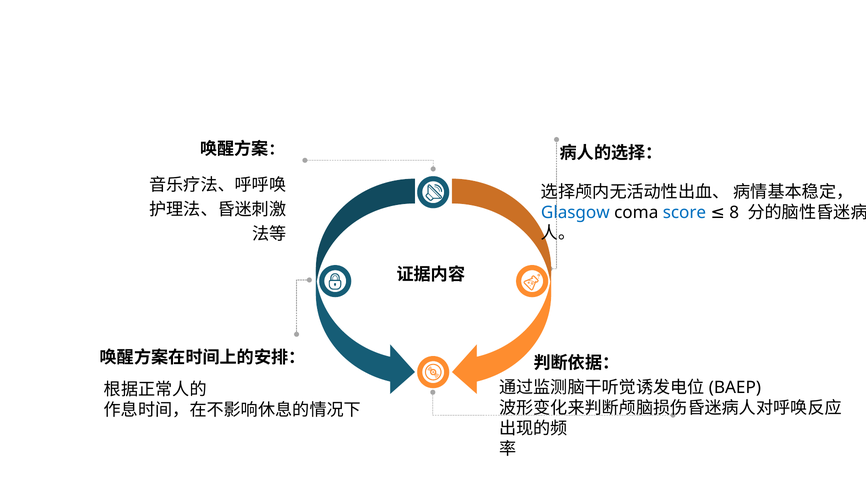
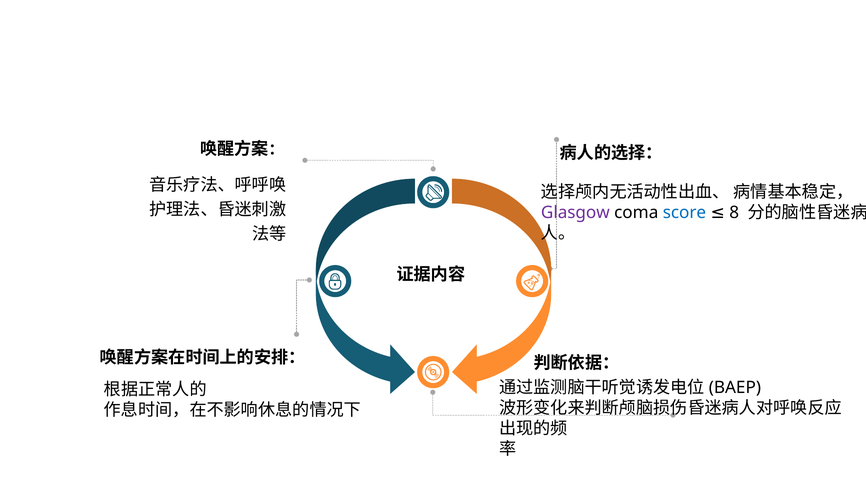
Glasgow colour: blue -> purple (575, 212)
